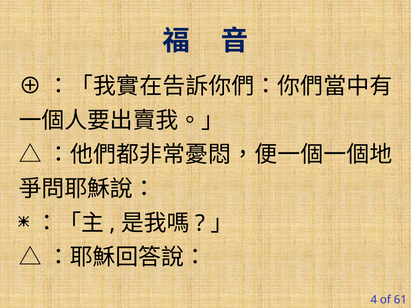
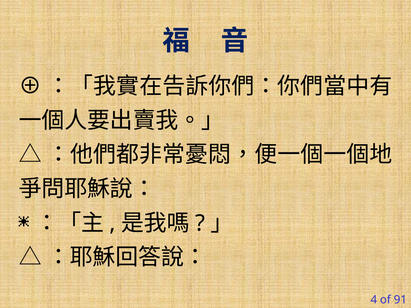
61: 61 -> 91 (400, 300)
